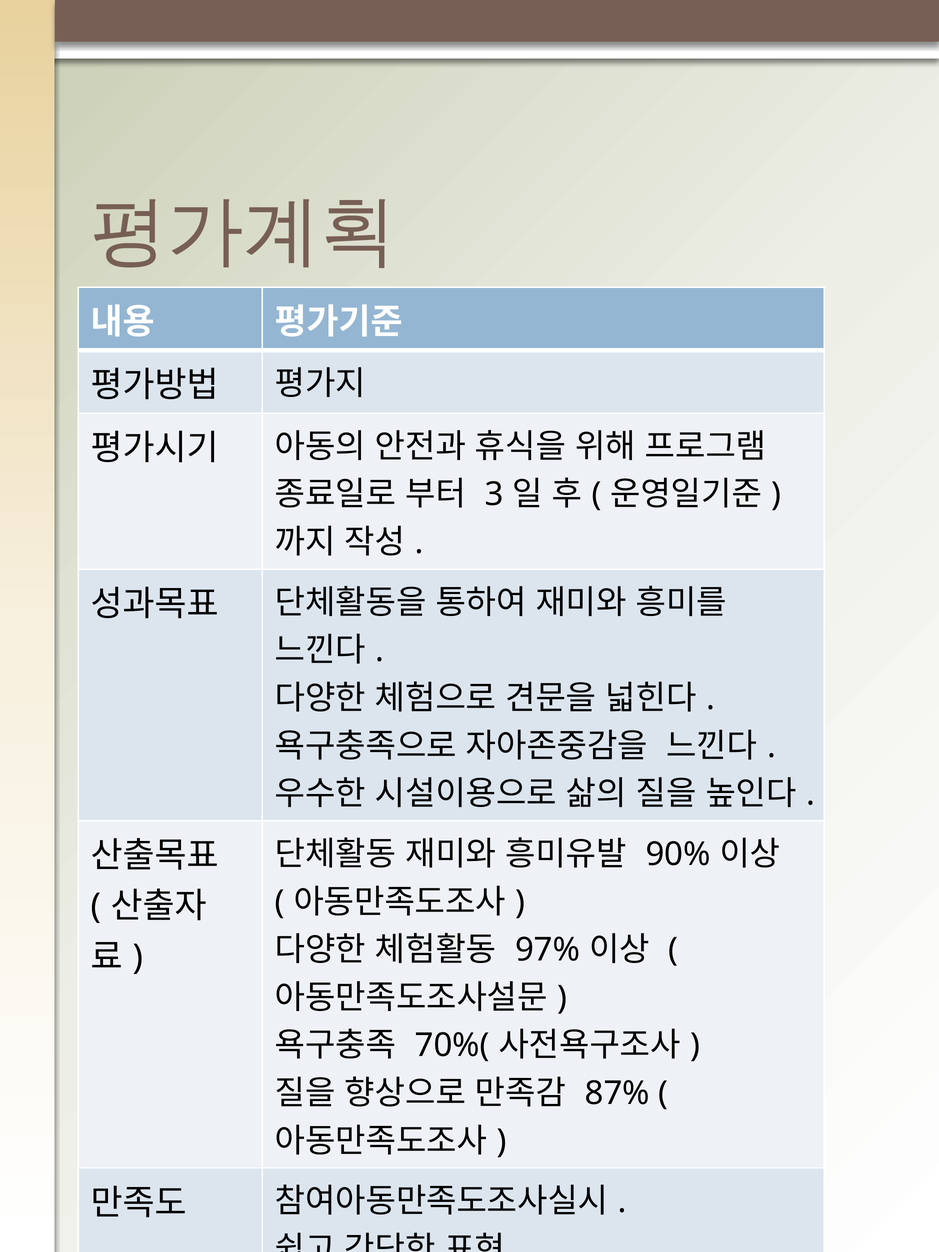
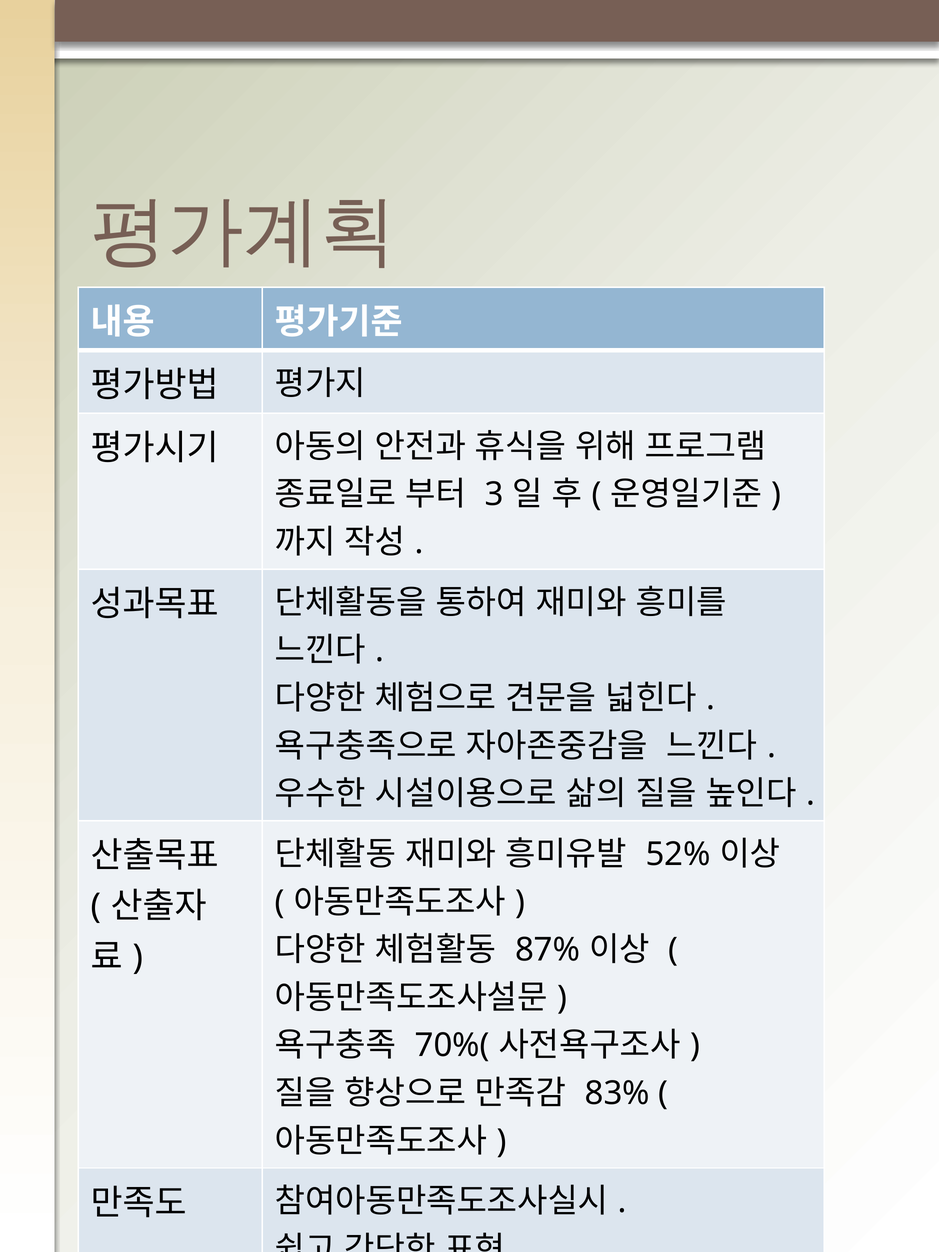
90%: 90% -> 52% (678, 854)
97%: 97% -> 87% (548, 950)
87%: 87% -> 83% (617, 1093)
